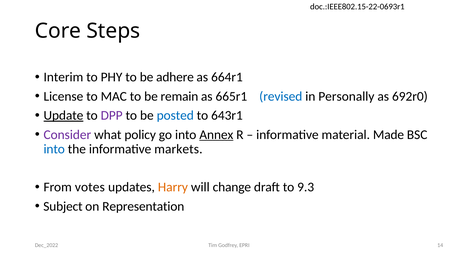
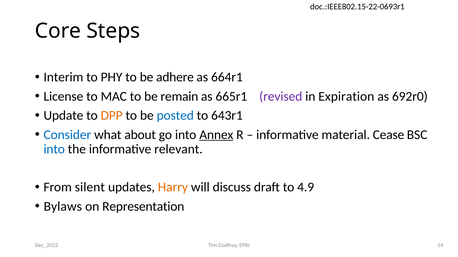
revised colour: blue -> purple (281, 97)
Personally: Personally -> Expiration (346, 97)
Update underline: present -> none (63, 116)
DPP colour: purple -> orange (112, 116)
Consider colour: purple -> blue (67, 135)
policy: policy -> about (140, 135)
Made: Made -> Cease (389, 135)
markets: markets -> relevant (178, 149)
votes: votes -> silent (90, 188)
change: change -> discuss (232, 188)
9.3: 9.3 -> 4.9 (306, 188)
Subject: Subject -> Bylaws (63, 207)
